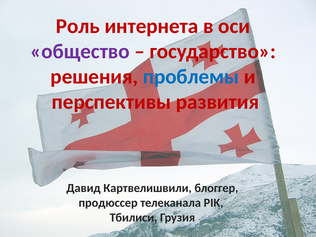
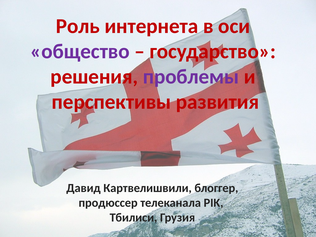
проблемы colour: blue -> purple (191, 77)
